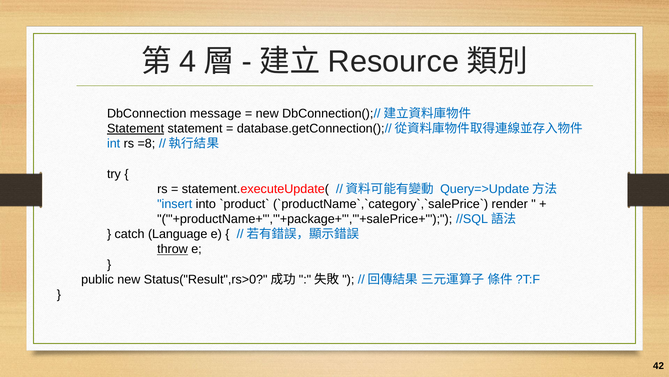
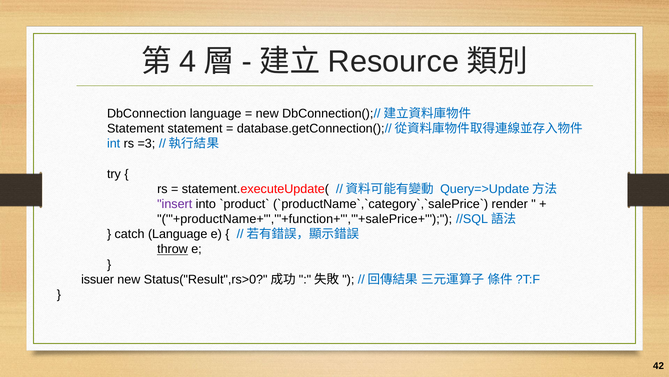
DbConnection message: message -> language (216, 113)
Statement underline: present -> none (136, 128)
=8: =8 -> =3 (146, 143)
insert colour: blue -> purple (175, 204)
+productName+"','"+package+"','"+salePrice+: +productName+"','"+package+"','"+salePrice+ -> +productName+"','"+function+"','"+salePrice+ (305, 219)
public: public -> issuer (98, 279)
